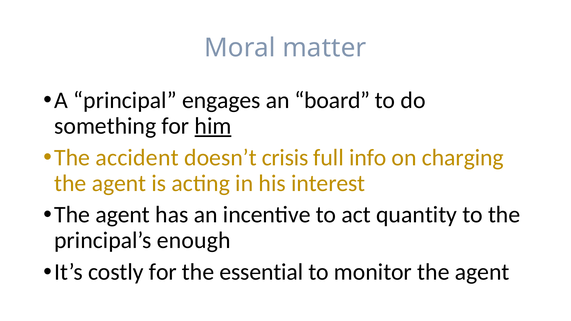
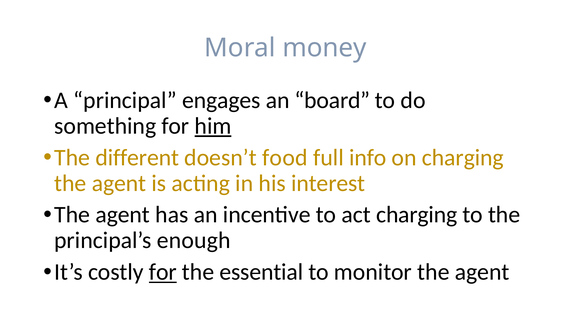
matter: matter -> money (324, 48)
accident: accident -> different (137, 158)
crisis: crisis -> food (285, 158)
act quantity: quantity -> charging (417, 215)
for underline: none -> present (163, 272)
